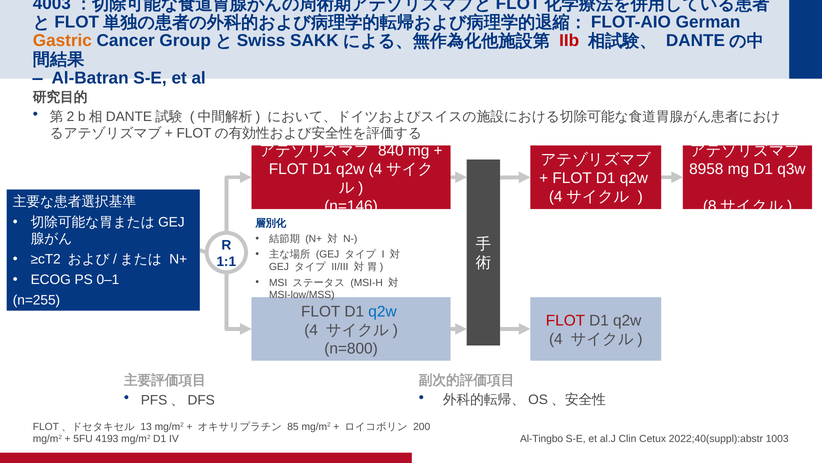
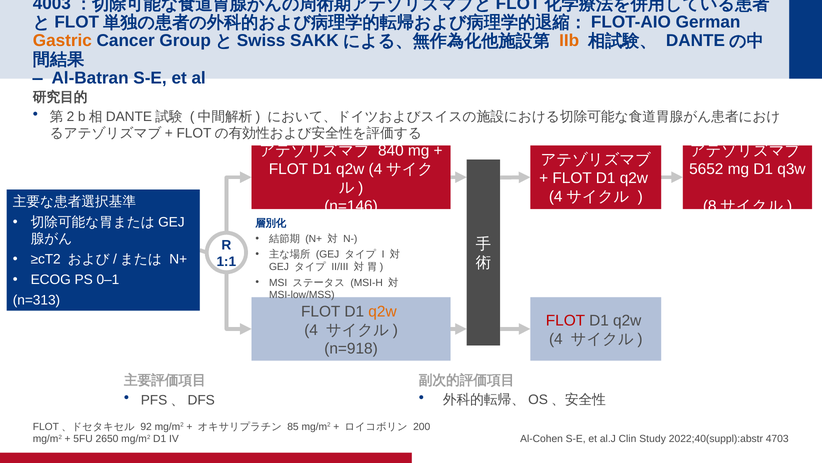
IIb colour: red -> orange (569, 41)
8958: 8958 -> 5652 (706, 169)
n=255: n=255 -> n=313 (36, 300)
q2w colour: blue -> orange (383, 311)
n=800: n=800 -> n=918 (351, 348)
13: 13 -> 92 (146, 426)
4193: 4193 -> 2650 (107, 438)
Al-Tingbo: Al-Tingbo -> Al-Cohen (542, 438)
Cetux: Cetux -> Study (653, 438)
1003: 1003 -> 4703 (777, 438)
